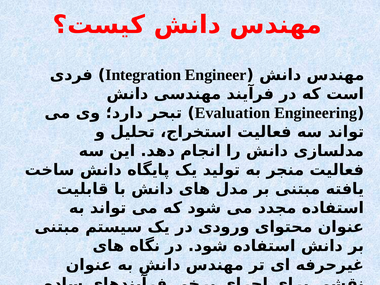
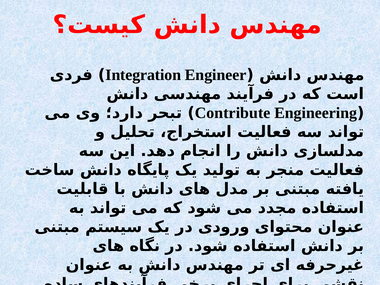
Evaluation: Evaluation -> Contribute (233, 113)
